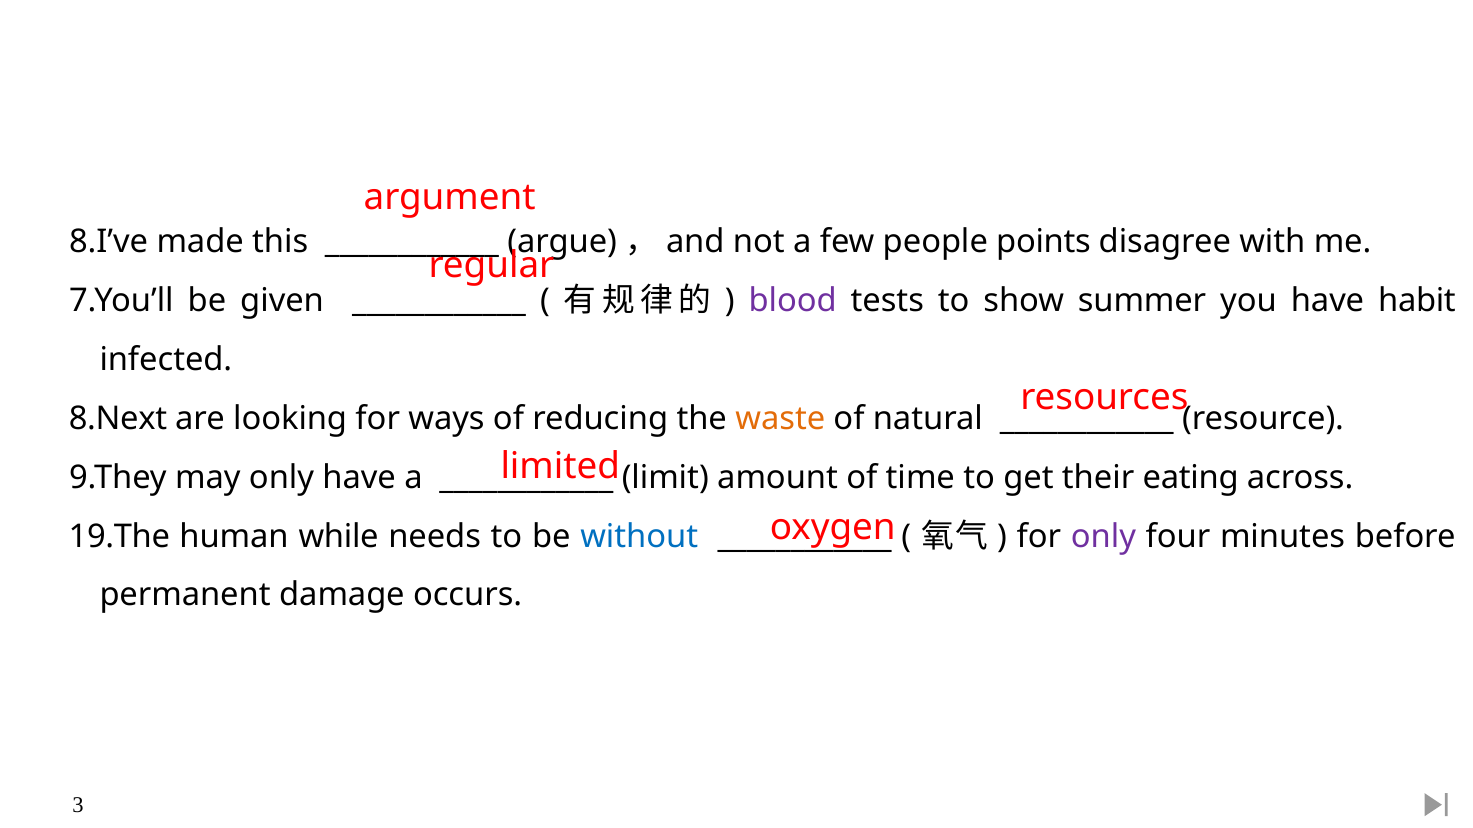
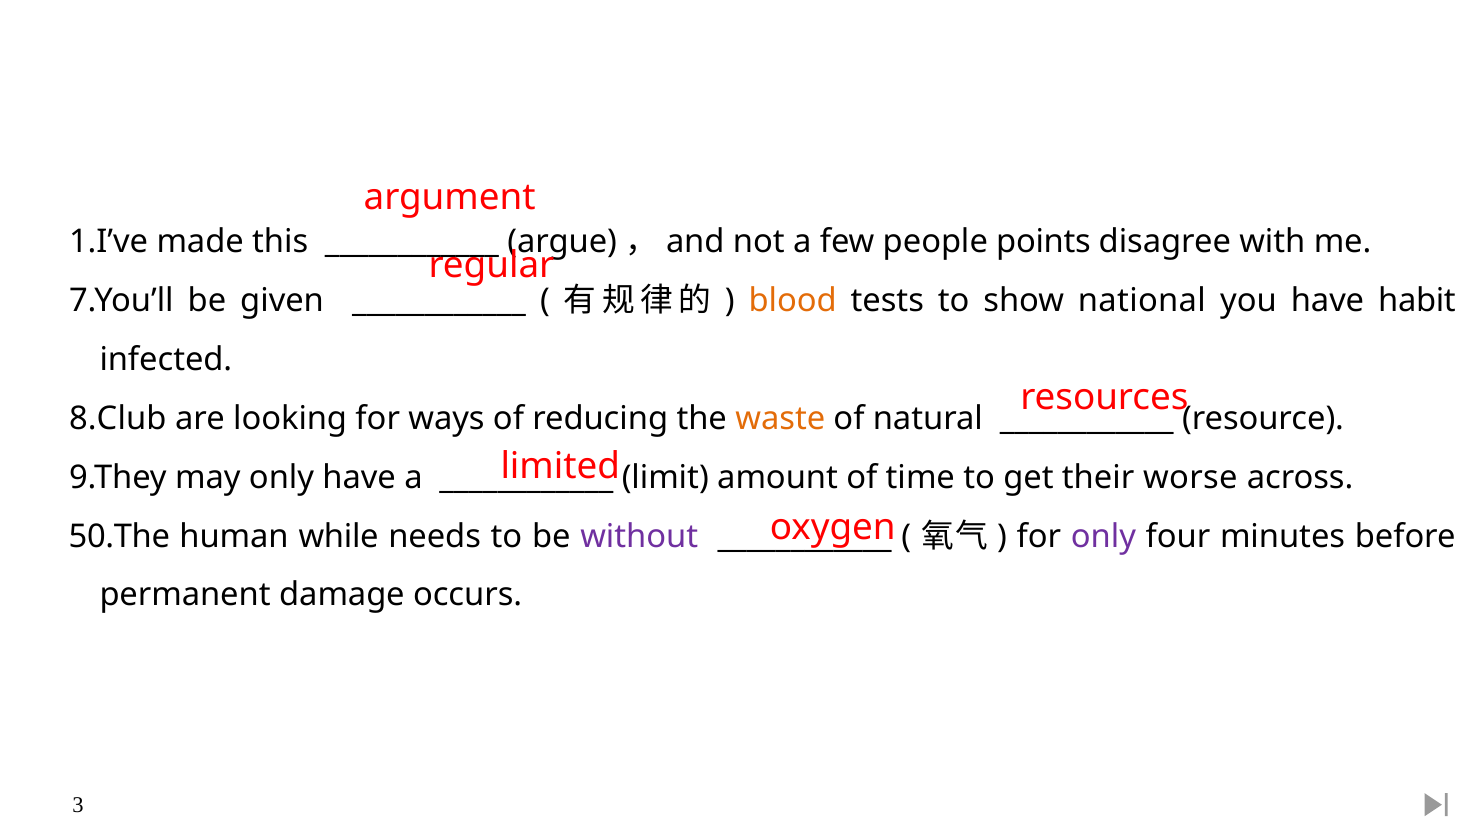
8.I’ve: 8.I’ve -> 1.I’ve (109, 242)
blood colour: purple -> orange (793, 301)
summer: summer -> national (1142, 301)
8.Next: 8.Next -> 8.Club (118, 419)
eating: eating -> worse (1190, 478)
19.The: 19.The -> 50.The (119, 537)
without colour: blue -> purple (639, 537)
